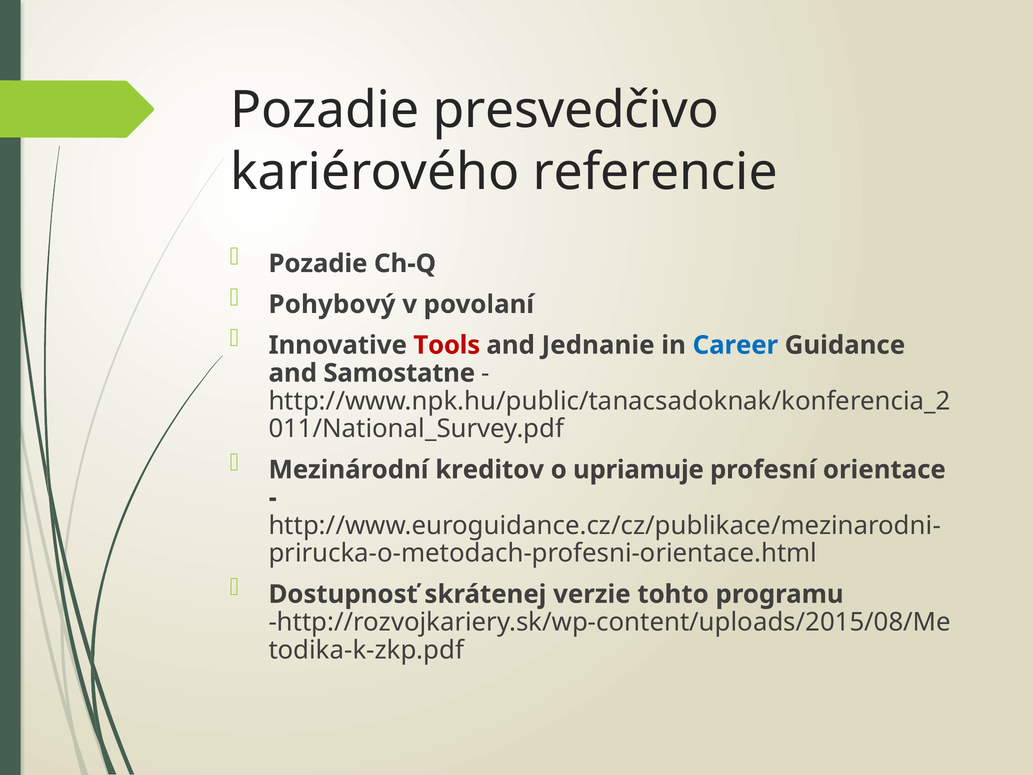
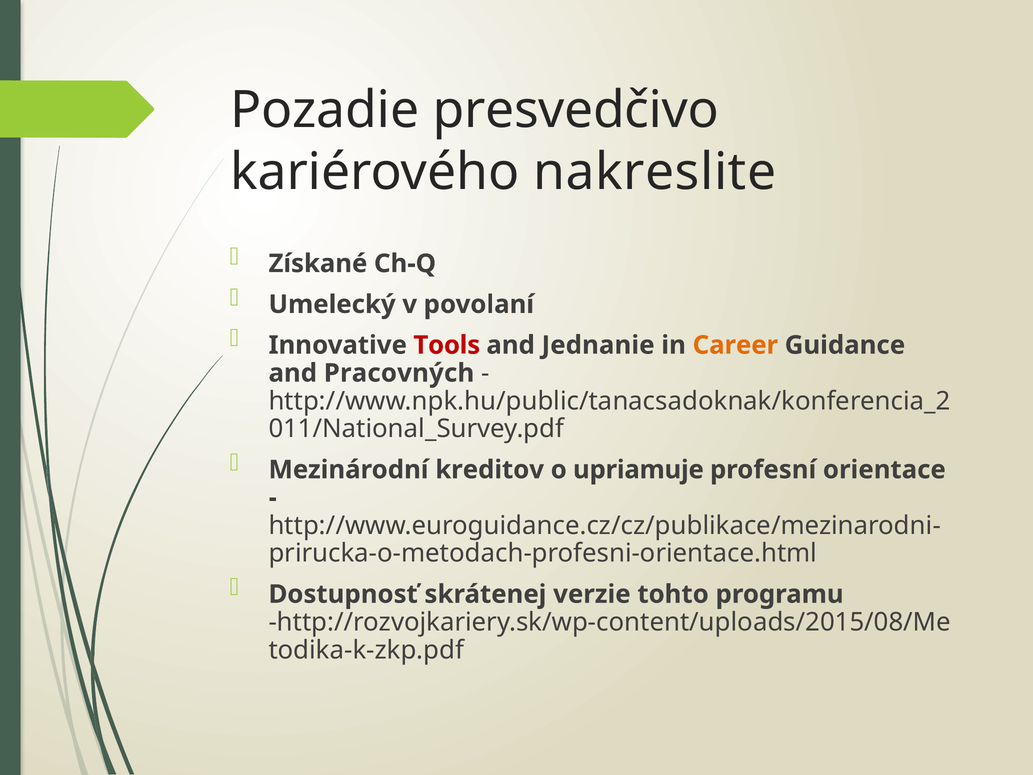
referencie: referencie -> nakreslite (655, 172)
Pozadie: Pozadie -> Získané (318, 264)
Pohybový: Pohybový -> Umelecký (332, 304)
Career colour: blue -> orange (735, 345)
Samostatne: Samostatne -> Pracovných (399, 373)
